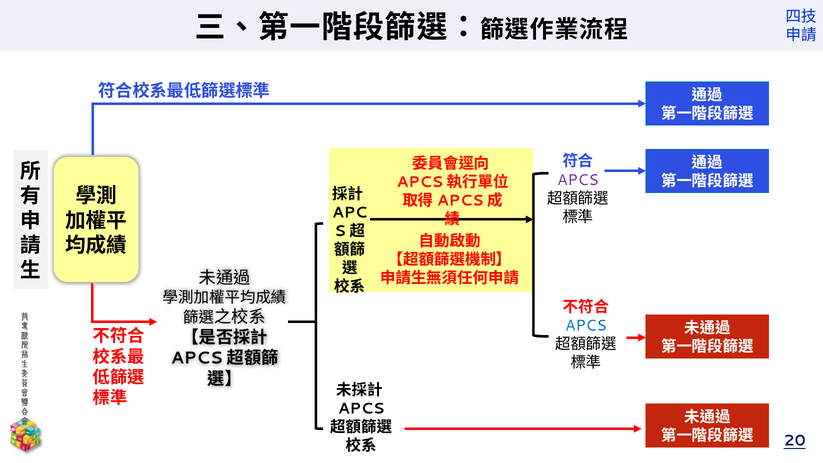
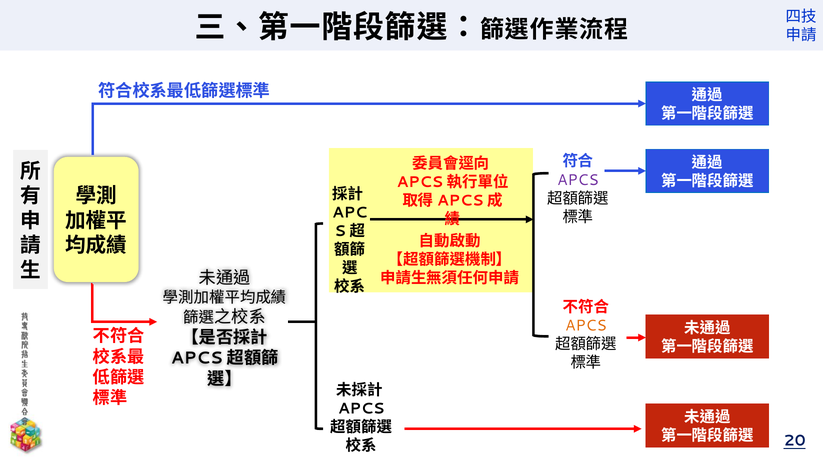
APCS colour: blue -> orange (586, 326)
